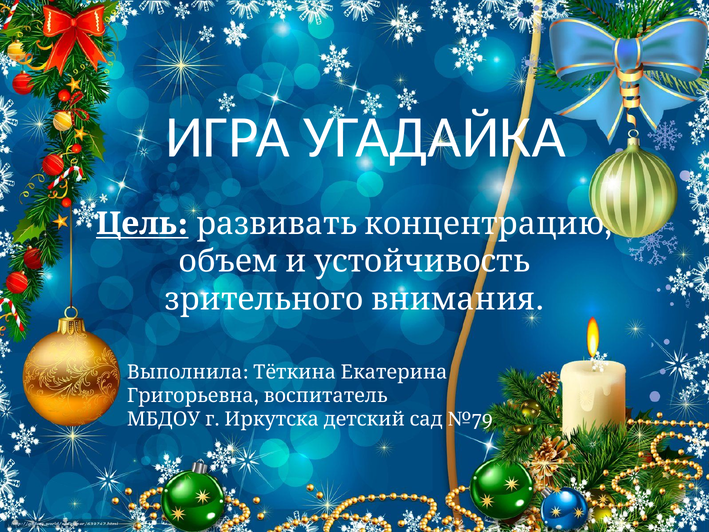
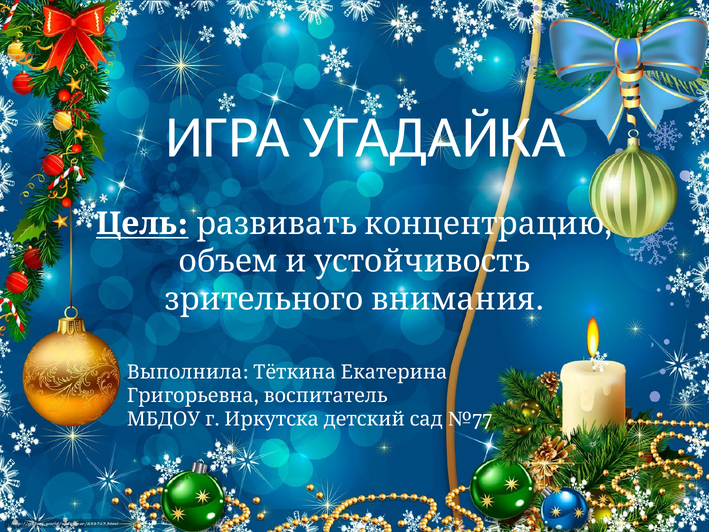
№79: №79 -> №77 (470, 419)
